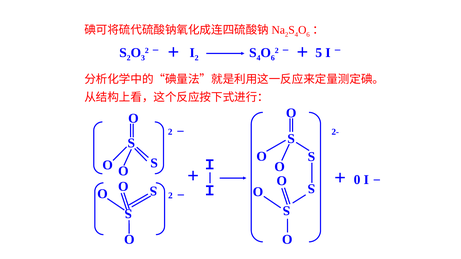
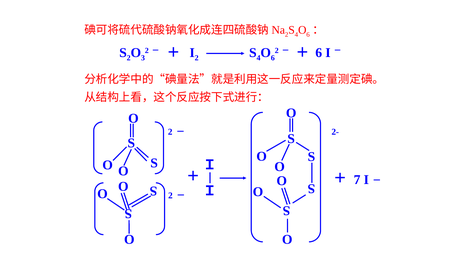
5: 5 -> 6 (319, 53)
0: 0 -> 7 (357, 180)
